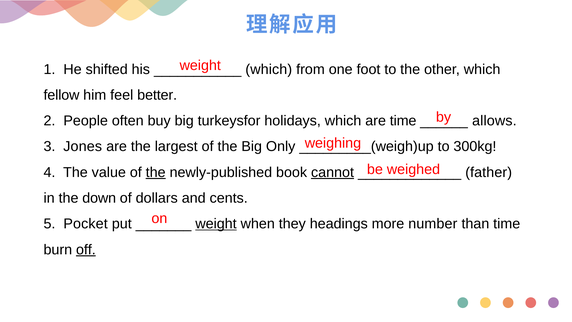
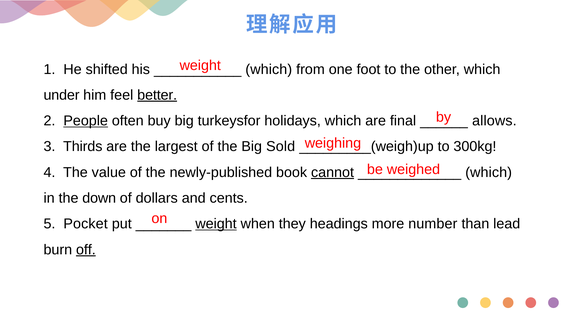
fellow: fellow -> under (62, 95)
better underline: none -> present (157, 95)
People underline: none -> present (86, 121)
are time: time -> final (403, 121)
Jones: Jones -> Thirds (83, 146)
Only: Only -> Sold (281, 146)
the underline: present -> none (156, 172)
father: father -> which (489, 172)
than time: time -> lead (507, 224)
